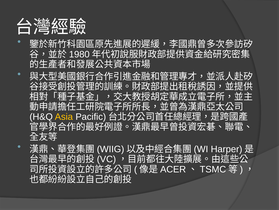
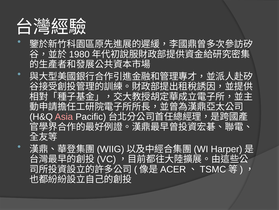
Asia colour: yellow -> pink (64, 116)
